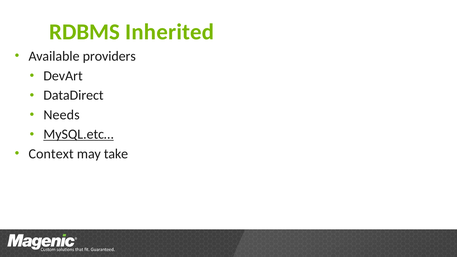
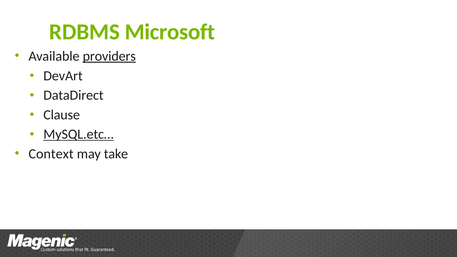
Inherited: Inherited -> Microsoft (170, 32)
providers underline: none -> present (109, 56)
Needs: Needs -> Clause (62, 115)
